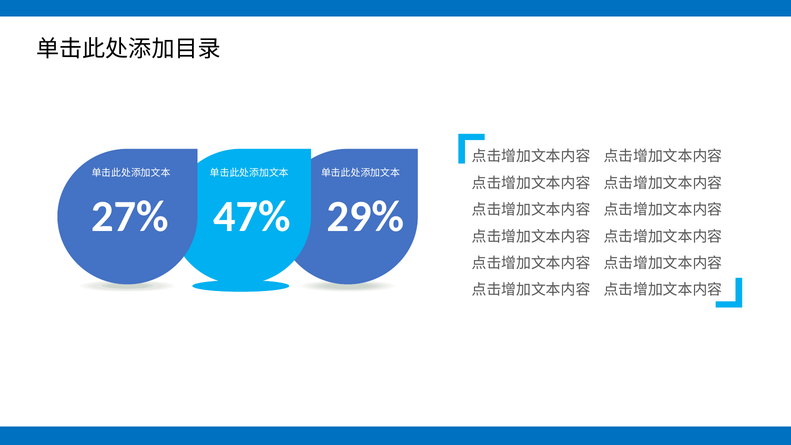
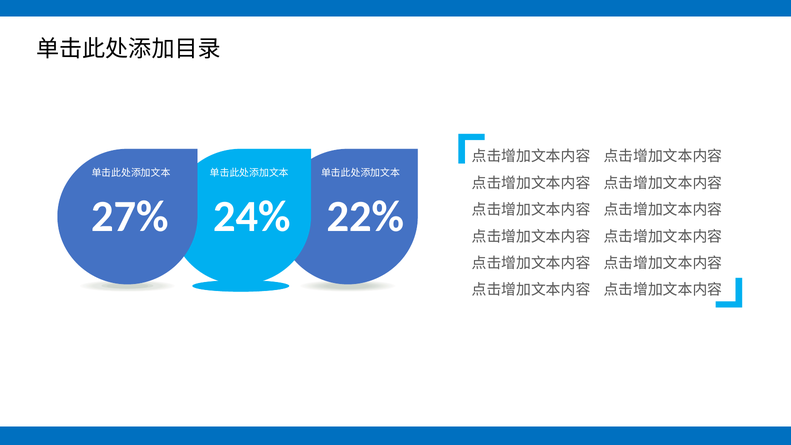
47%: 47% -> 24% (252, 216)
29%: 29% -> 22% (365, 216)
